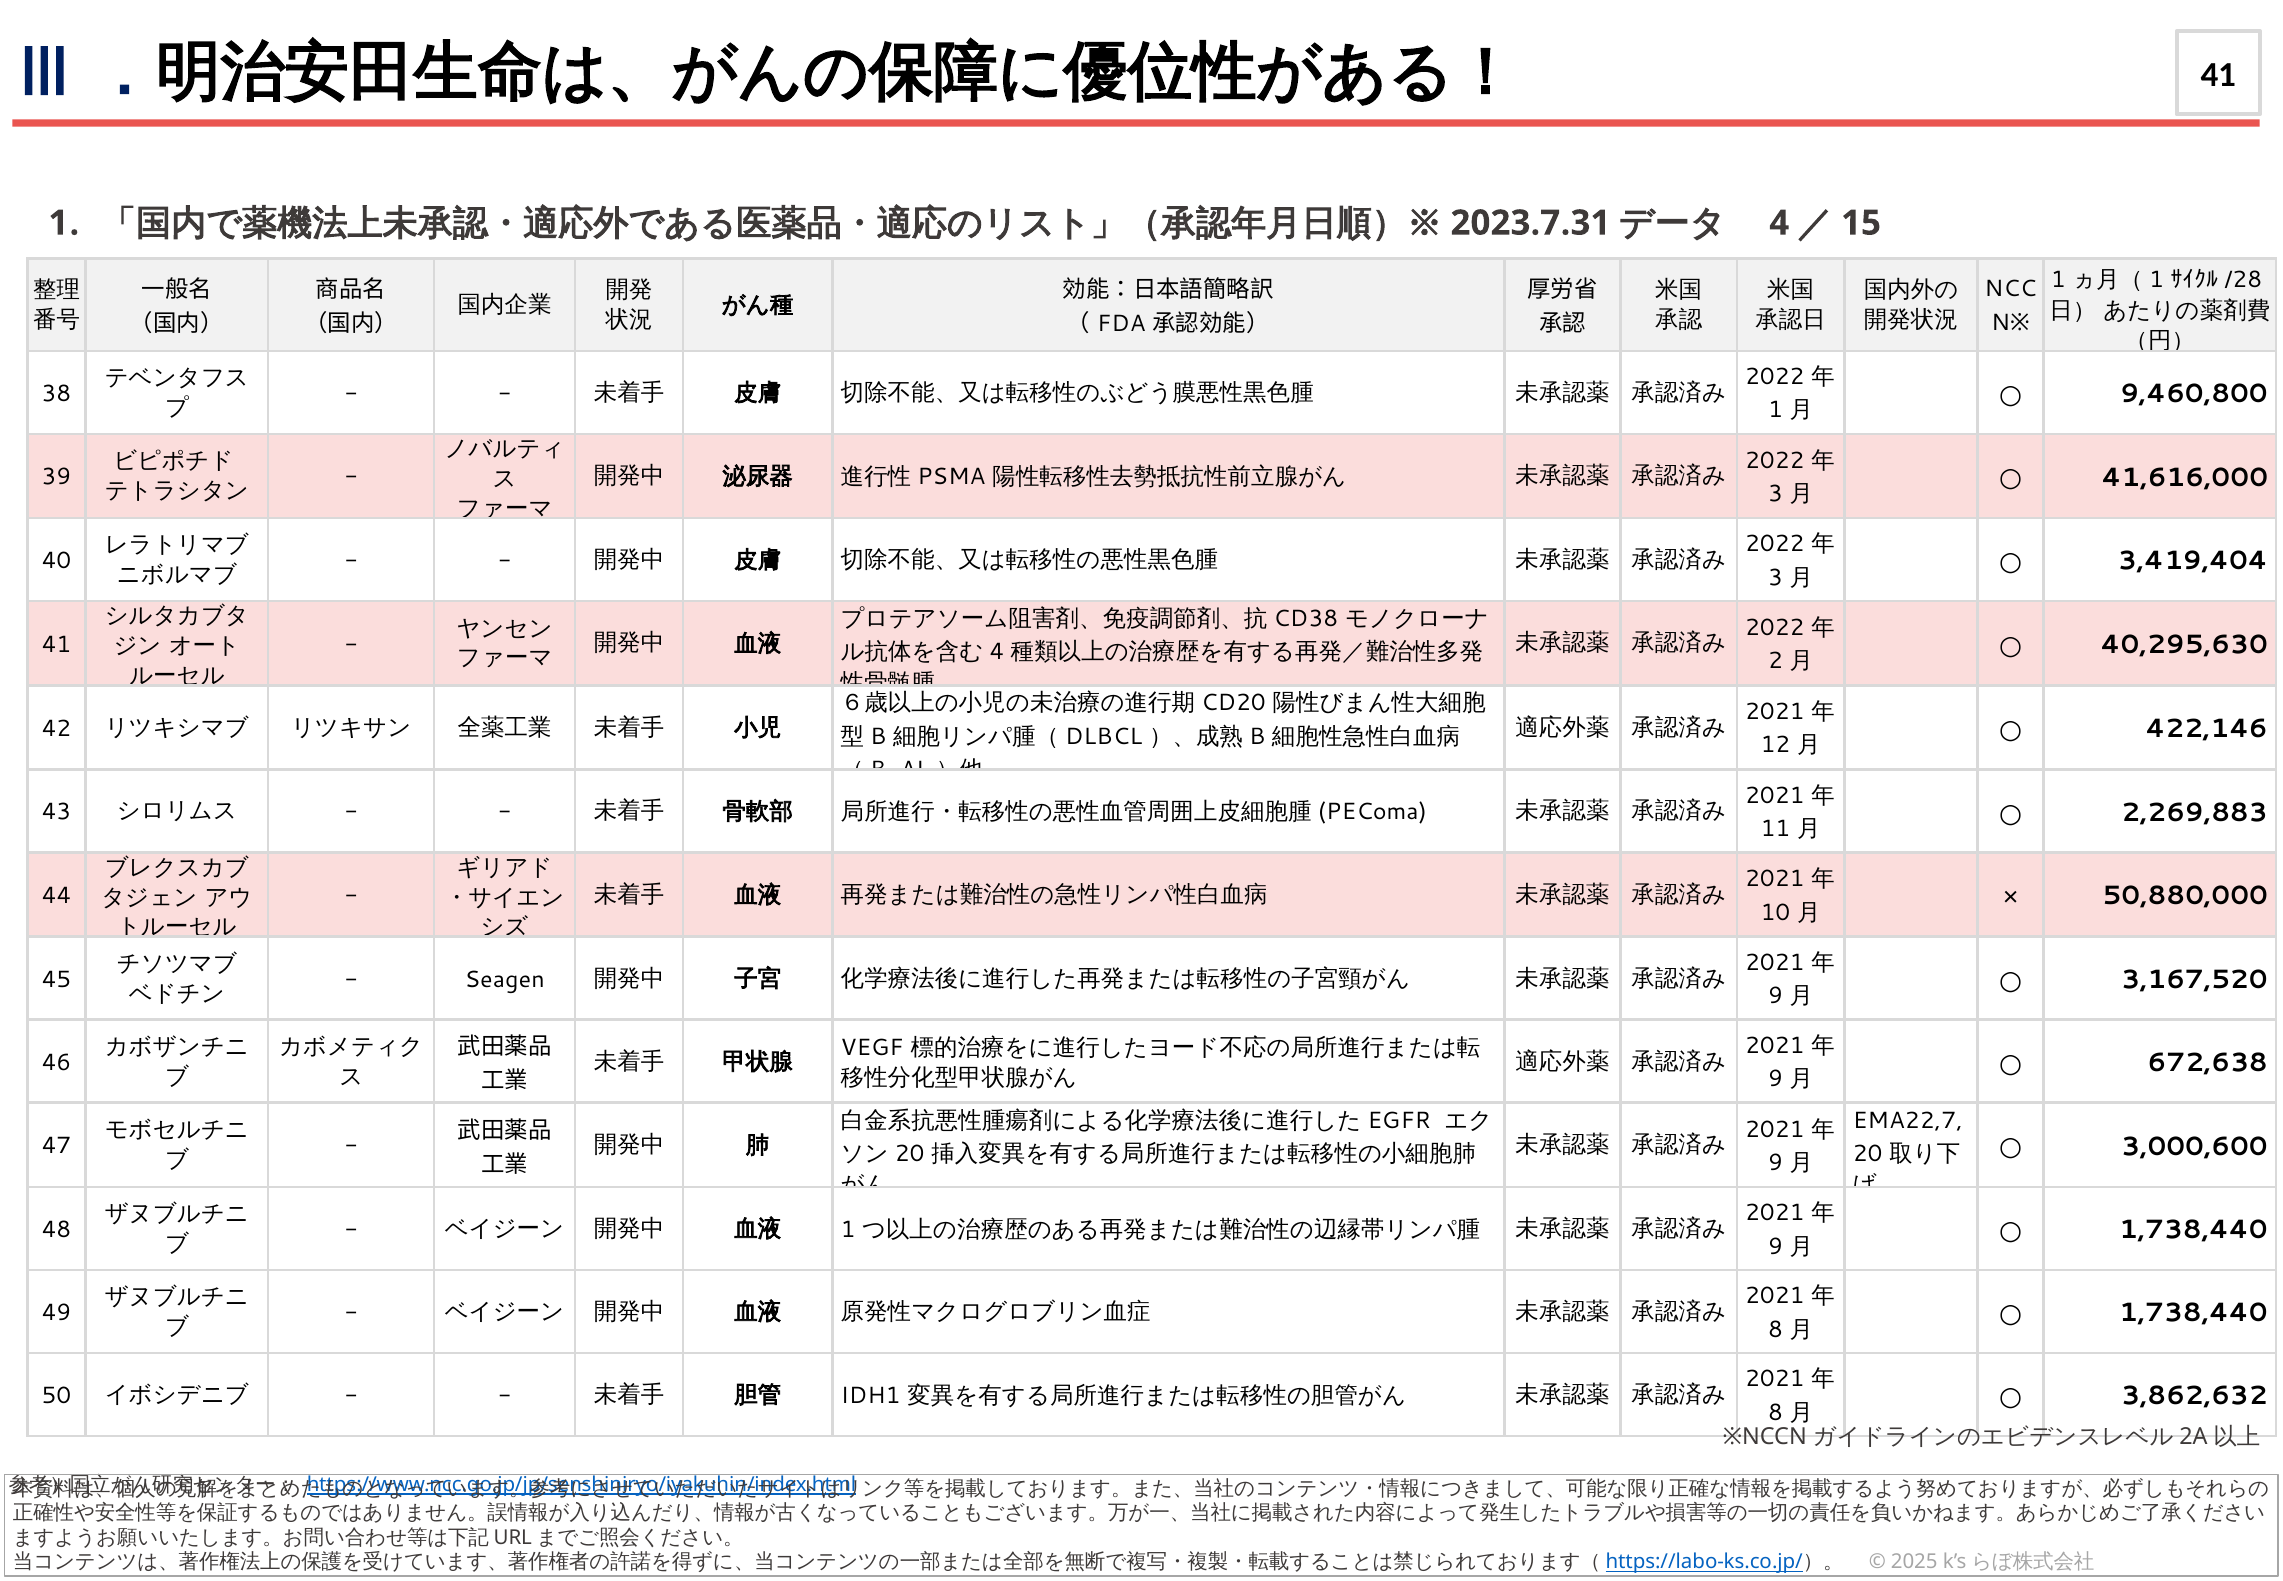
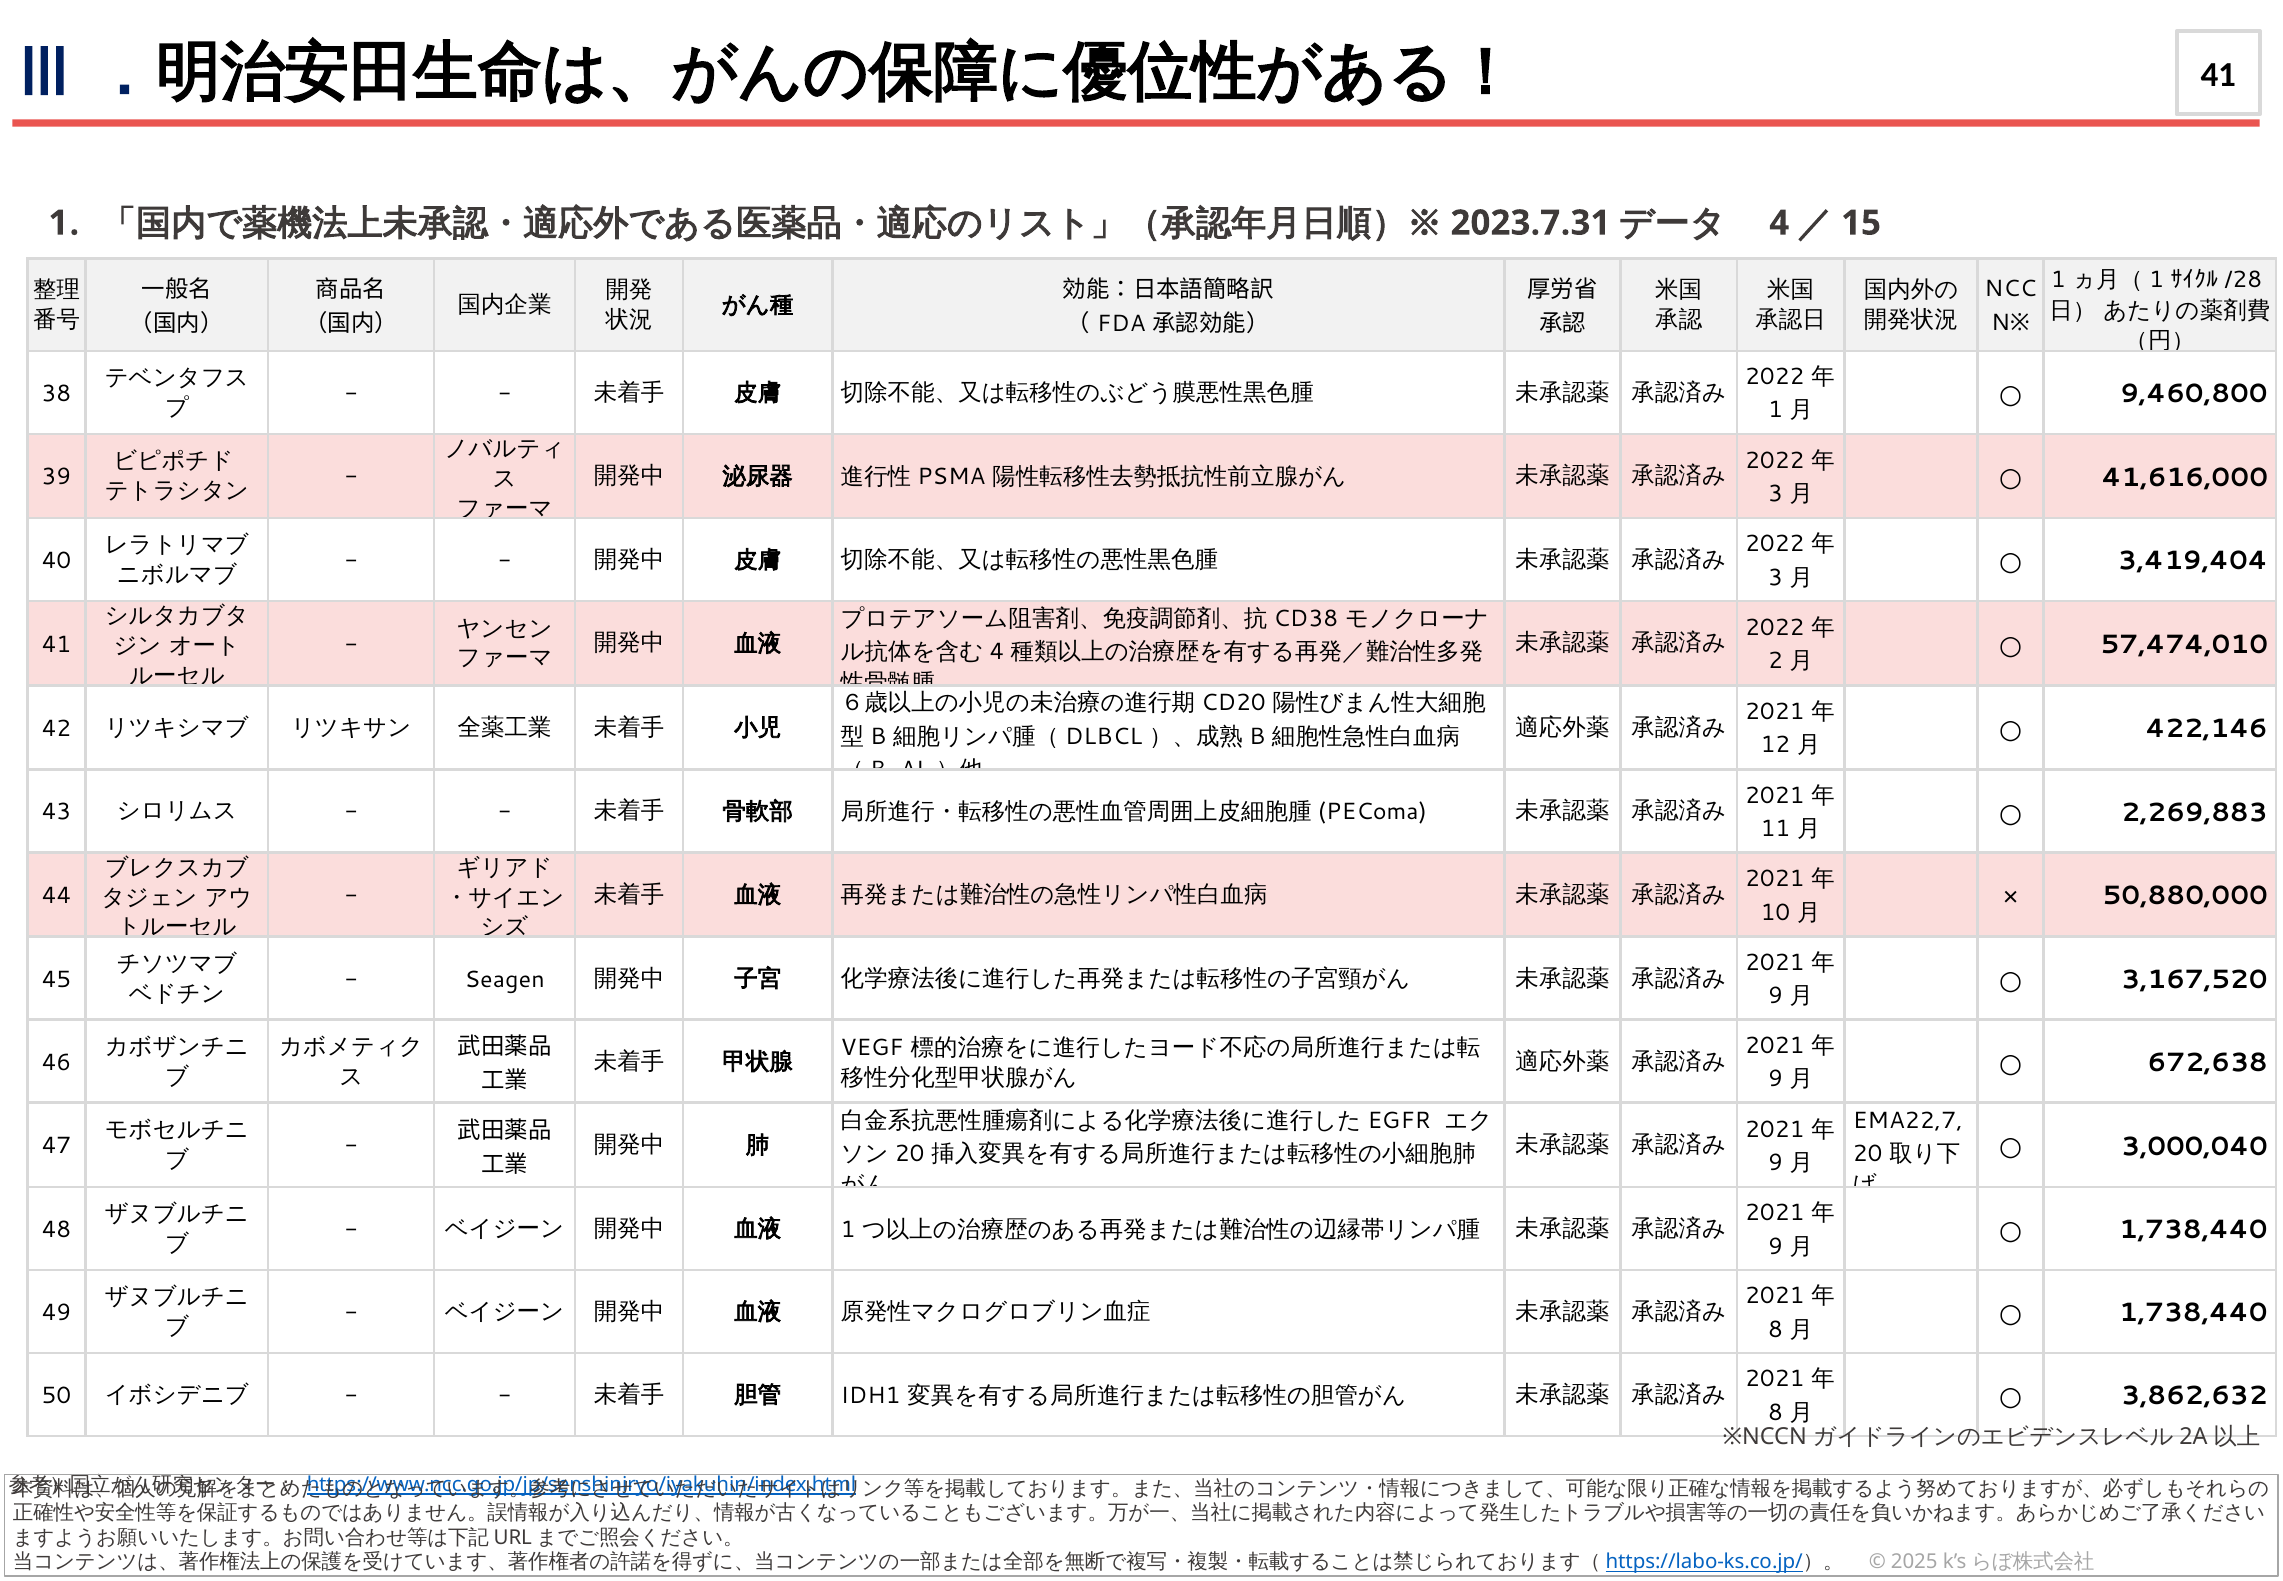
40,295,630: 40,295,630 -> 57,474,010 (2184, 644)
3,000,600: 3,000,600 -> 3,000,040 (2195, 1146)
